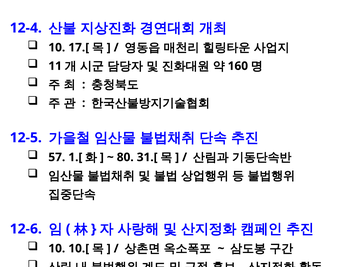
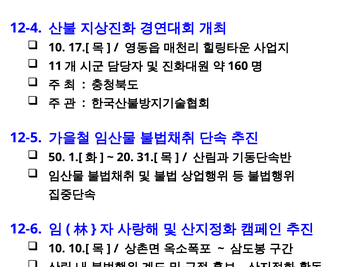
57: 57 -> 50 (57, 157)
80: 80 -> 20 (125, 157)
